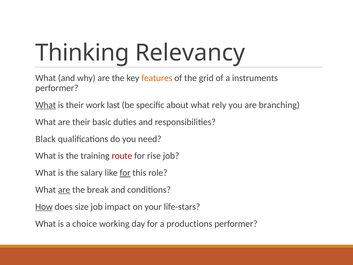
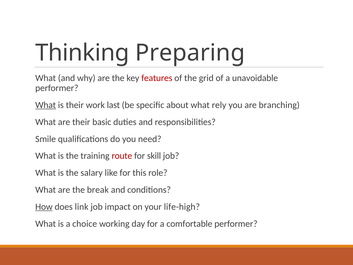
Relevancy: Relevancy -> Preparing (190, 53)
features colour: orange -> red (157, 78)
instruments: instruments -> unavoidable (255, 78)
Black: Black -> Smile (46, 139)
rise: rise -> skill (154, 156)
for underline: present -> none (125, 173)
are underline: present -> none (64, 190)
size: size -> link (82, 207)
life-stars: life-stars -> life-high (182, 207)
productions: productions -> comfortable (189, 223)
